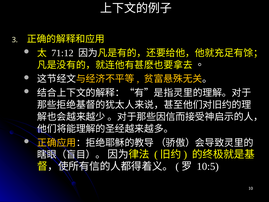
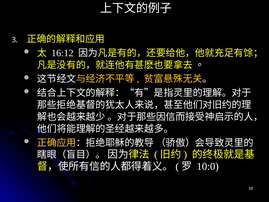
71:12: 71:12 -> 16:12 (62, 53)
10:5: 10:5 -> 10:0 (208, 166)
